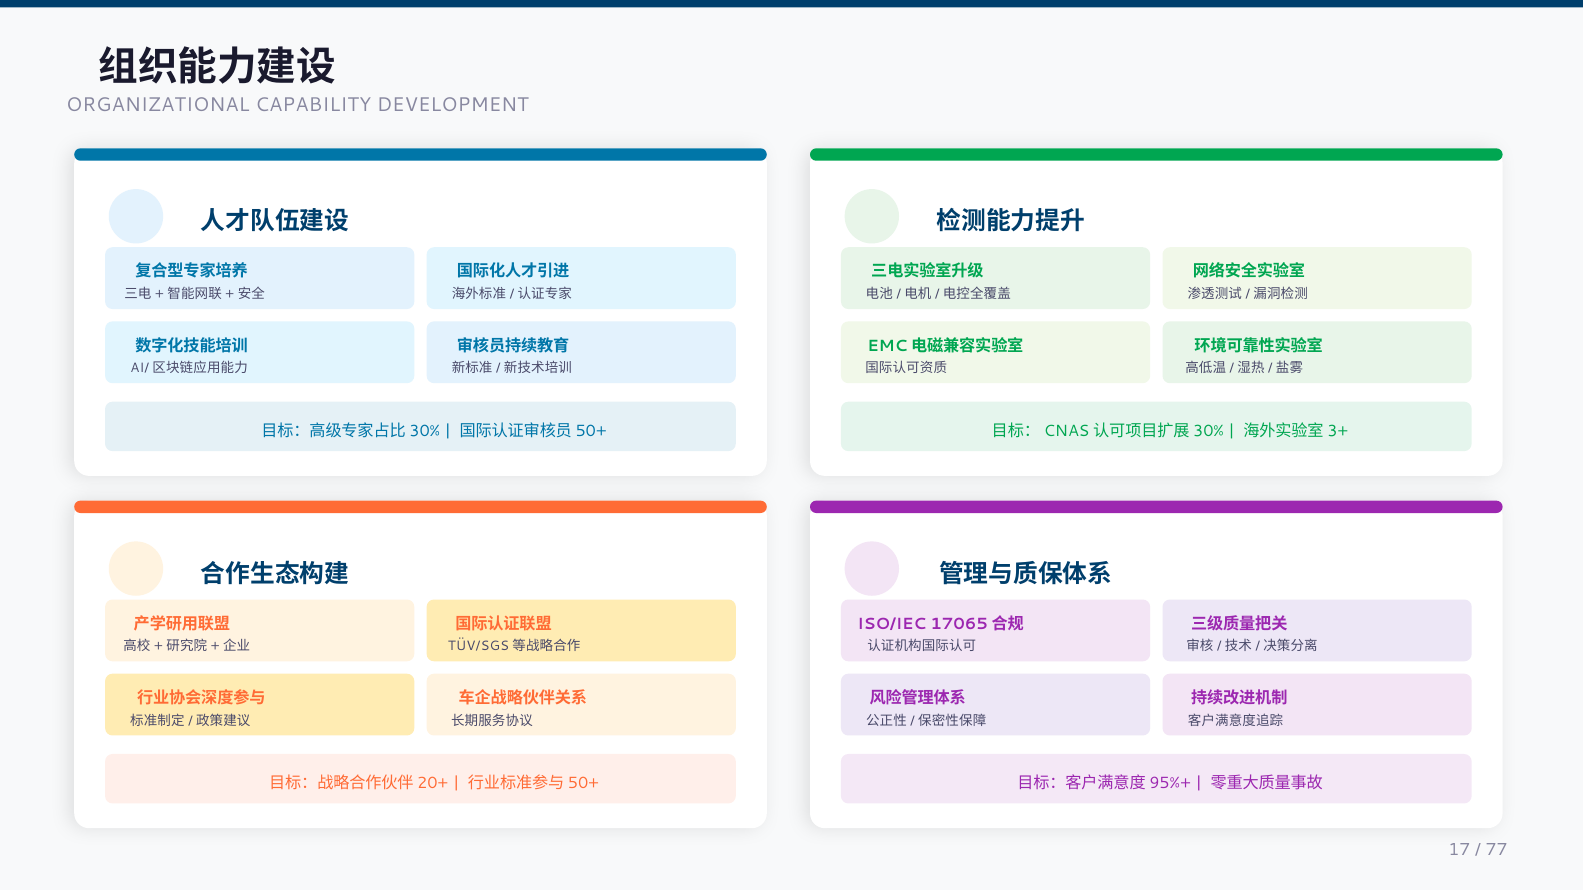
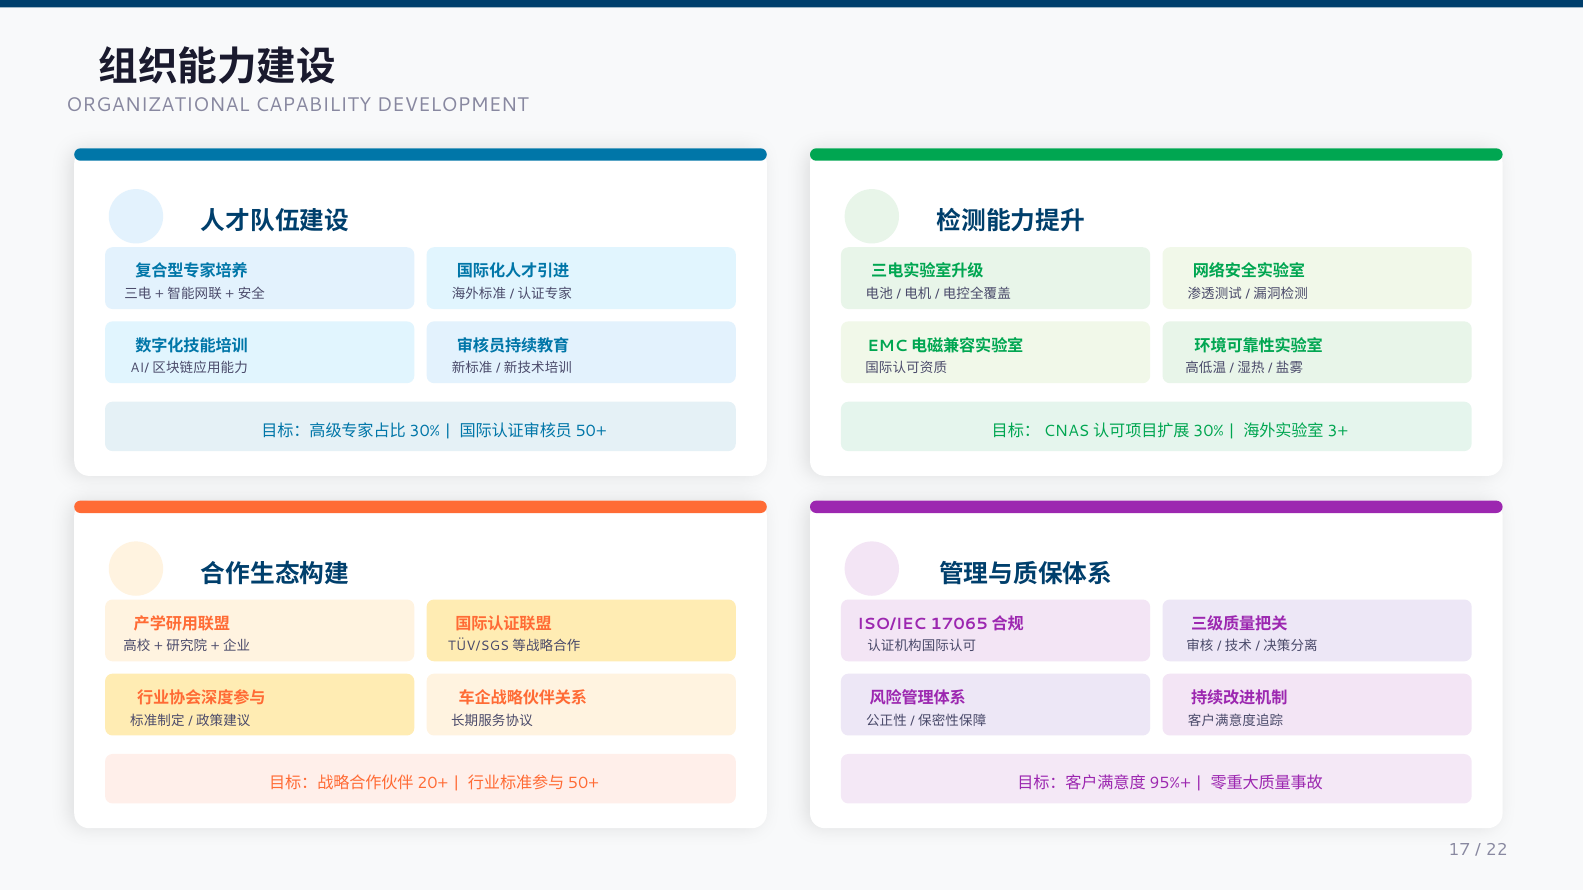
77: 77 -> 22 (1497, 850)
